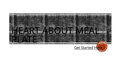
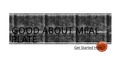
HEART: HEART -> GOOD (26, 31)
